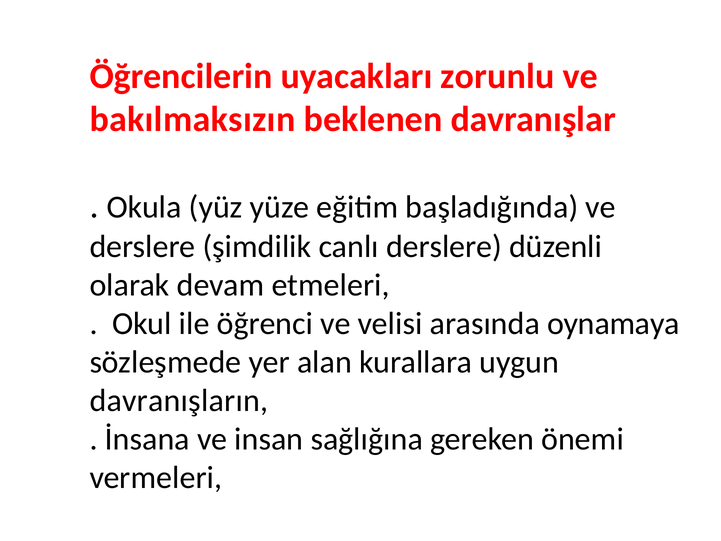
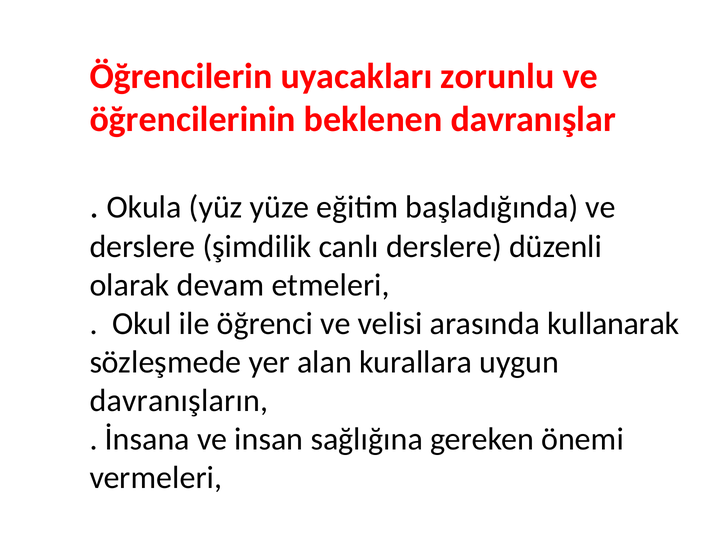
bakılmaksızın: bakılmaksızın -> öğrencilerinin (193, 119)
oynamaya: oynamaya -> kullanarak (613, 323)
